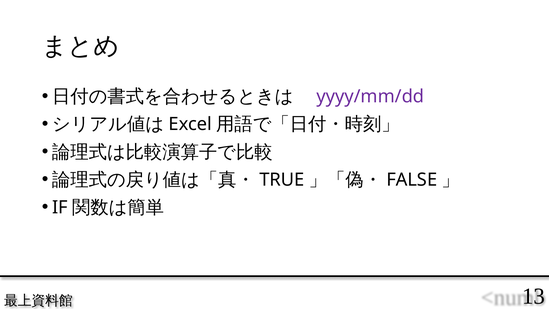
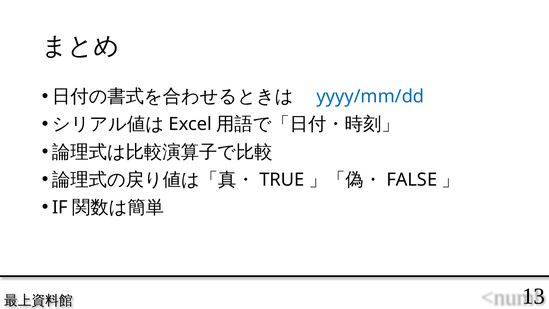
yyyy/mm/dd colour: purple -> blue (370, 97)
